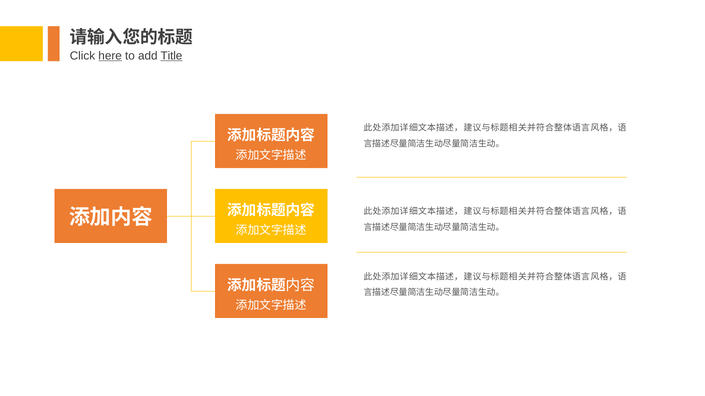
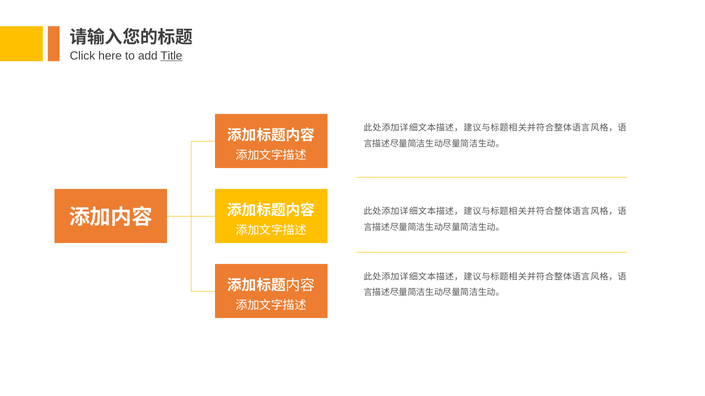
here underline: present -> none (110, 56)
